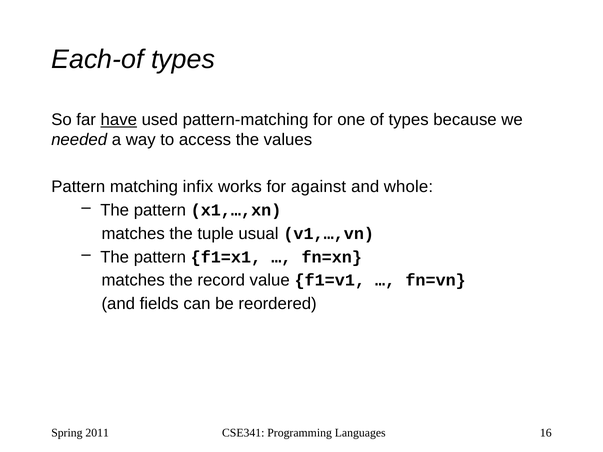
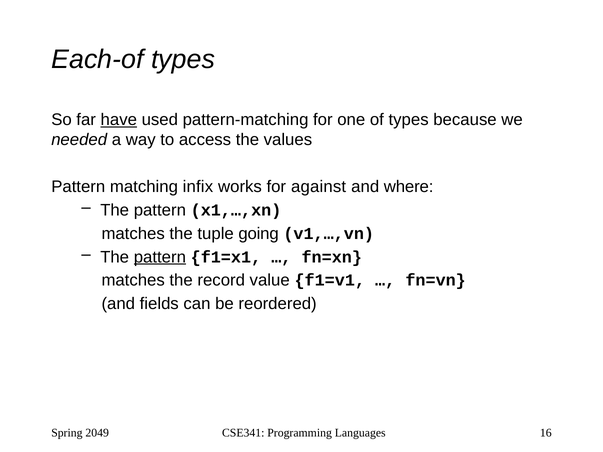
whole: whole -> where (409, 187)
usual: usual -> going (259, 234)
pattern underline: none -> present (160, 257)
2011: 2011 -> 2049 (97, 433)
